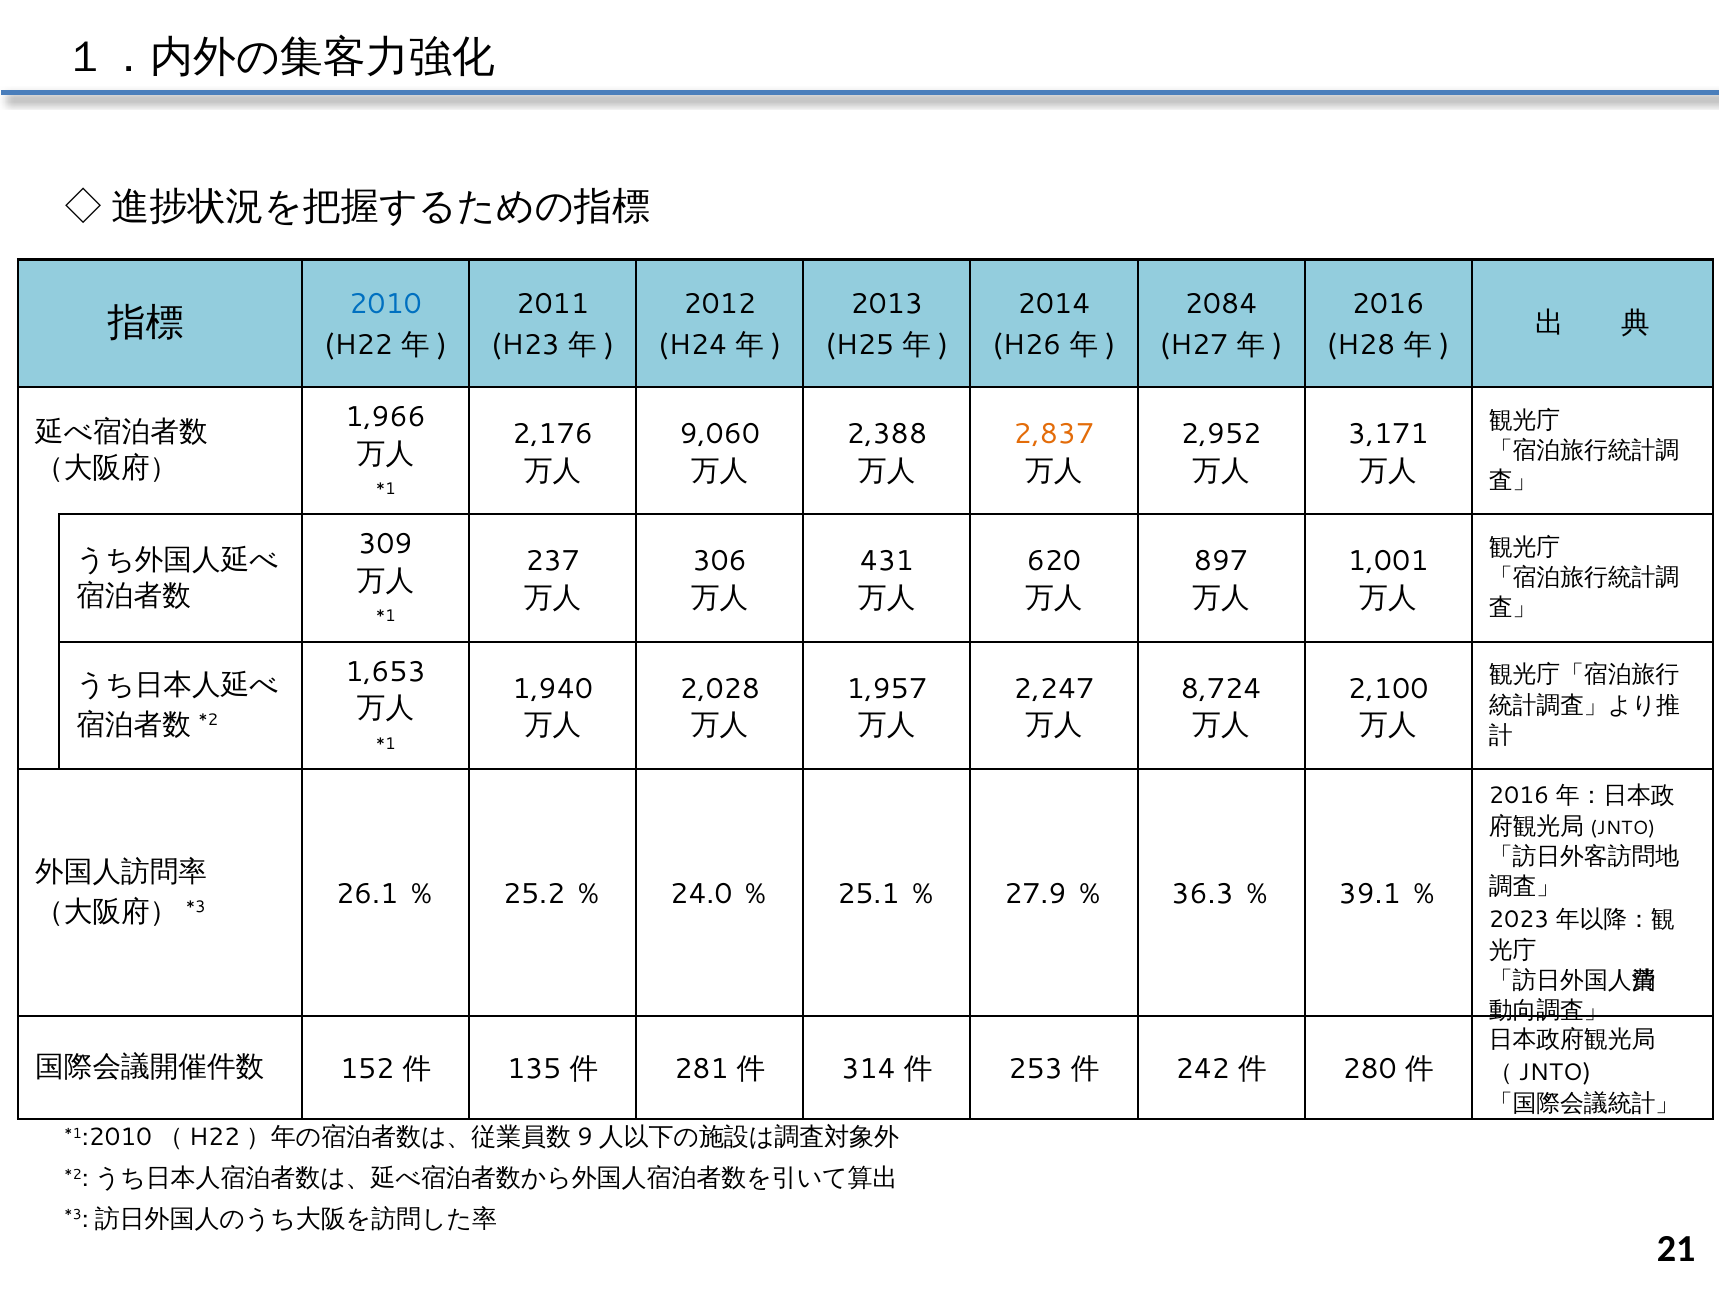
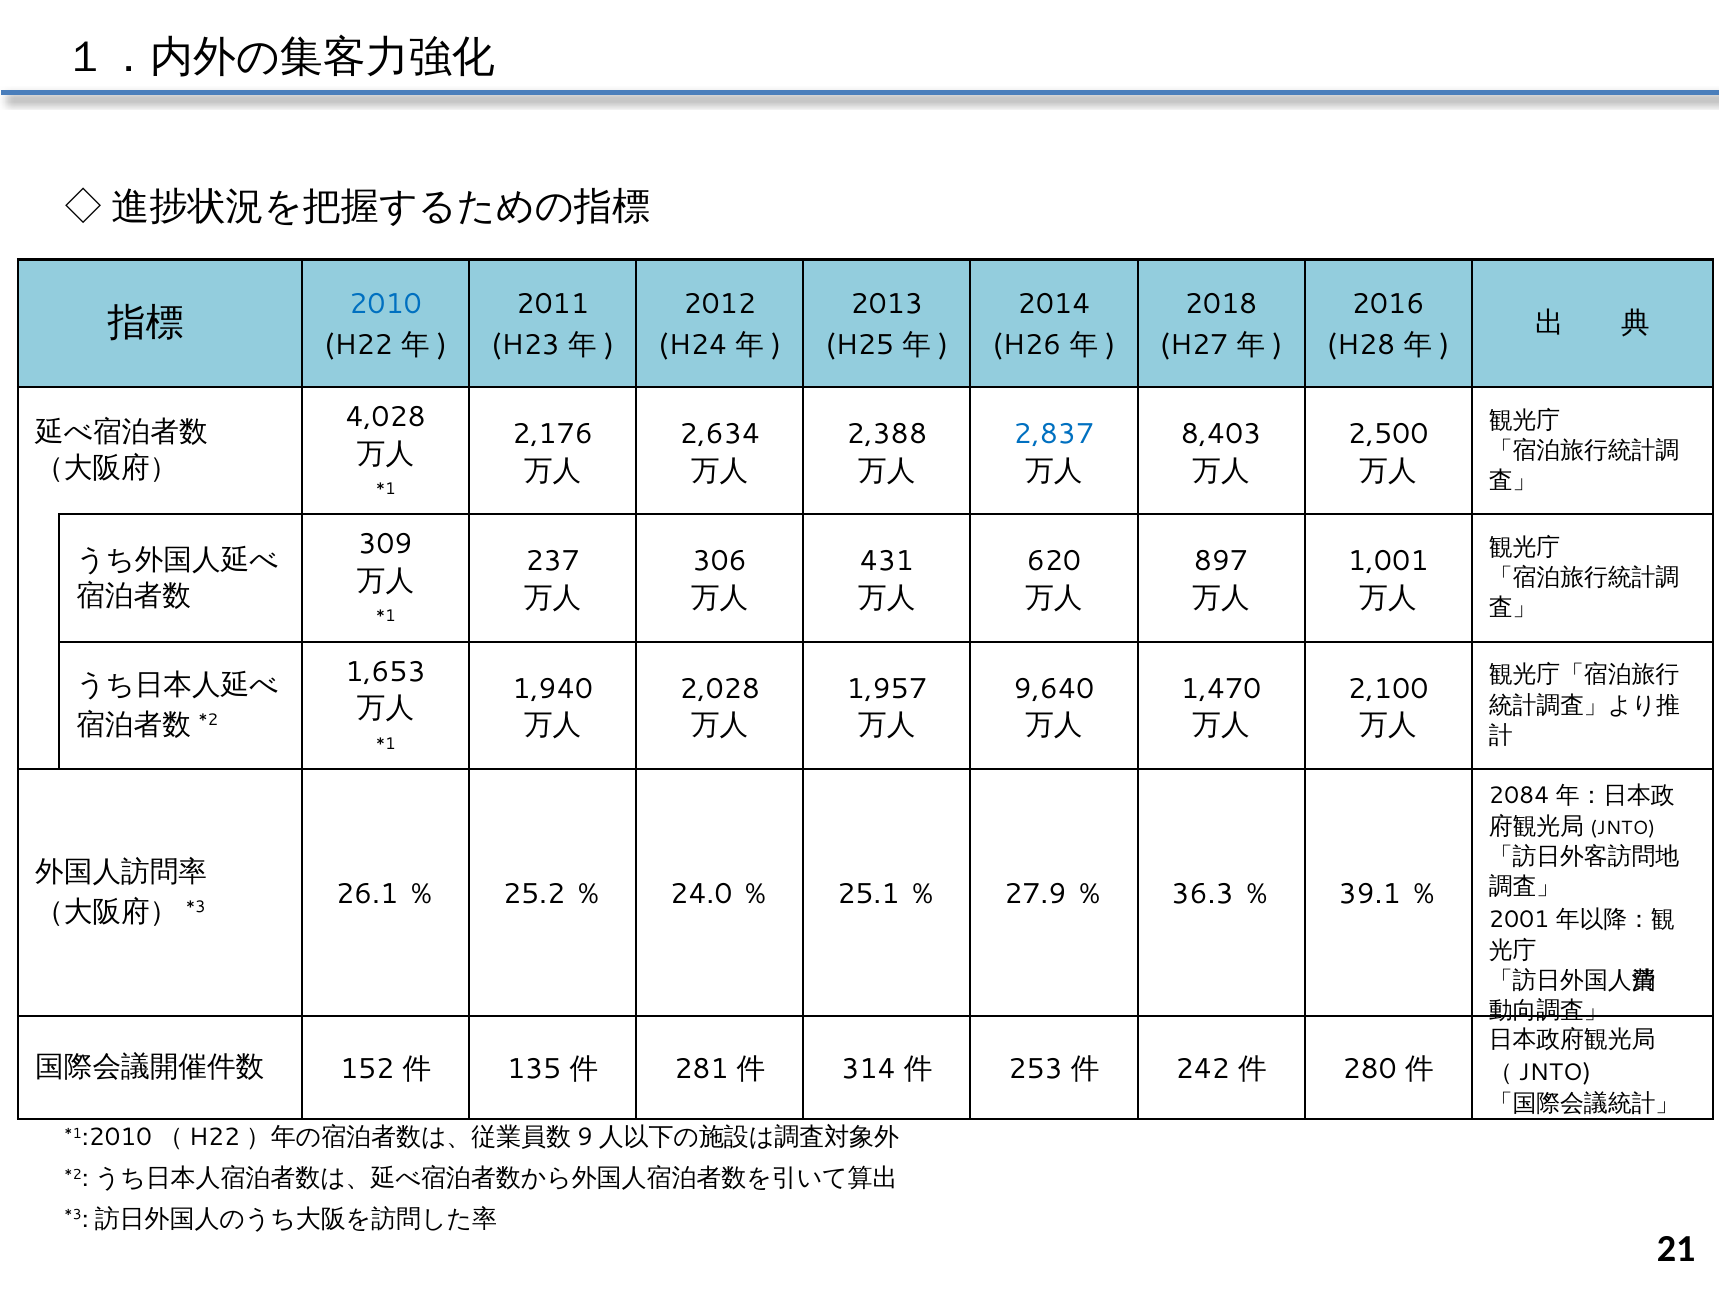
2084: 2084 -> 2018 (1221, 305)
1,966: 1,966 -> 4,028 (386, 417)
9,060: 9,060 -> 2,634 (720, 434)
2,837 colour: orange -> blue (1054, 434)
2,952: 2,952 -> 8,403 (1221, 434)
3,171: 3,171 -> 2,500 (1388, 434)
2,247: 2,247 -> 9,640 (1054, 689)
8,724: 8,724 -> 1,470 (1221, 689)
2016: 2016 -> 2084 (1519, 796)
2023: 2023 -> 2001 (1519, 920)
